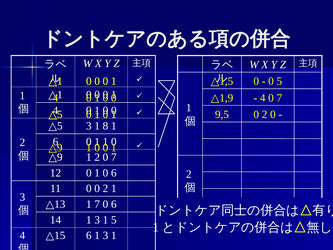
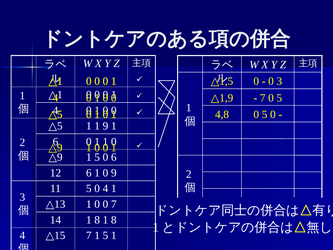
0 5: 5 -> 3 (279, 81)
4: 4 -> 7 (263, 98)
7: 7 -> 5 (279, 98)
9,5: 9,5 -> 4,8 (222, 114)
2: 2 -> 5 (265, 114)
△5 3: 3 -> 1 (89, 126)
1 8: 8 -> 9 (105, 126)
△9 1 2: 2 -> 5 (97, 157)
7: 7 -> 6 (114, 157)
12 0: 0 -> 6 (89, 173)
1 0 6: 6 -> 9 (114, 173)
11 0: 0 -> 5 (89, 188)
2: 2 -> 4 (105, 188)
△13 1 7: 7 -> 0 (97, 204)
6: 6 -> 7 (114, 204)
14 1 3: 3 -> 8 (97, 220)
5: 5 -> 8 (114, 220)
△15 6: 6 -> 7 (89, 235)
3: 3 -> 5 (105, 235)
